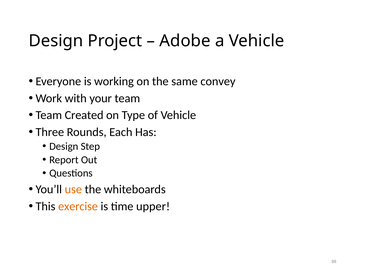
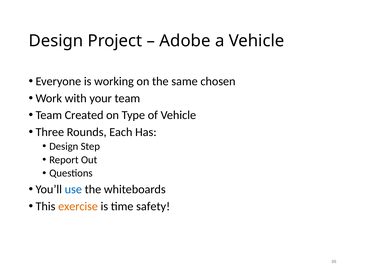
convey: convey -> chosen (218, 81)
use colour: orange -> blue (73, 189)
upper: upper -> safety (153, 206)
